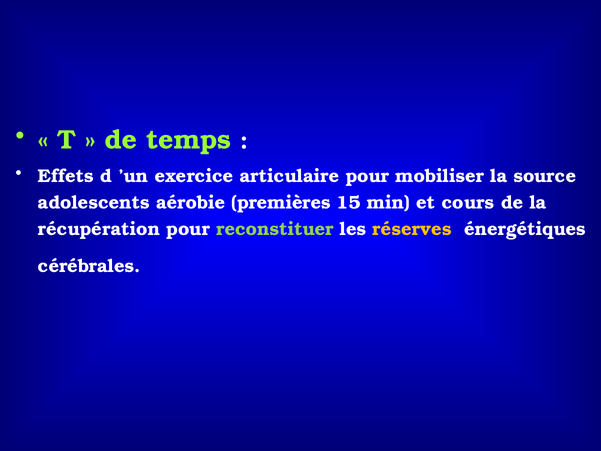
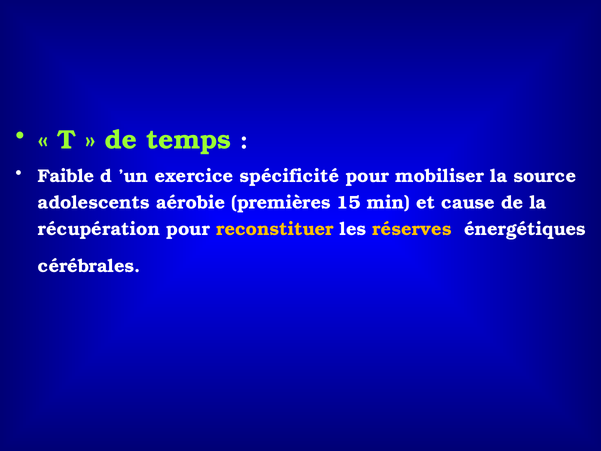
Effets: Effets -> Faible (66, 176)
articulaire: articulaire -> spécificité (290, 176)
cours: cours -> cause (468, 203)
reconstituer colour: light green -> yellow (275, 229)
